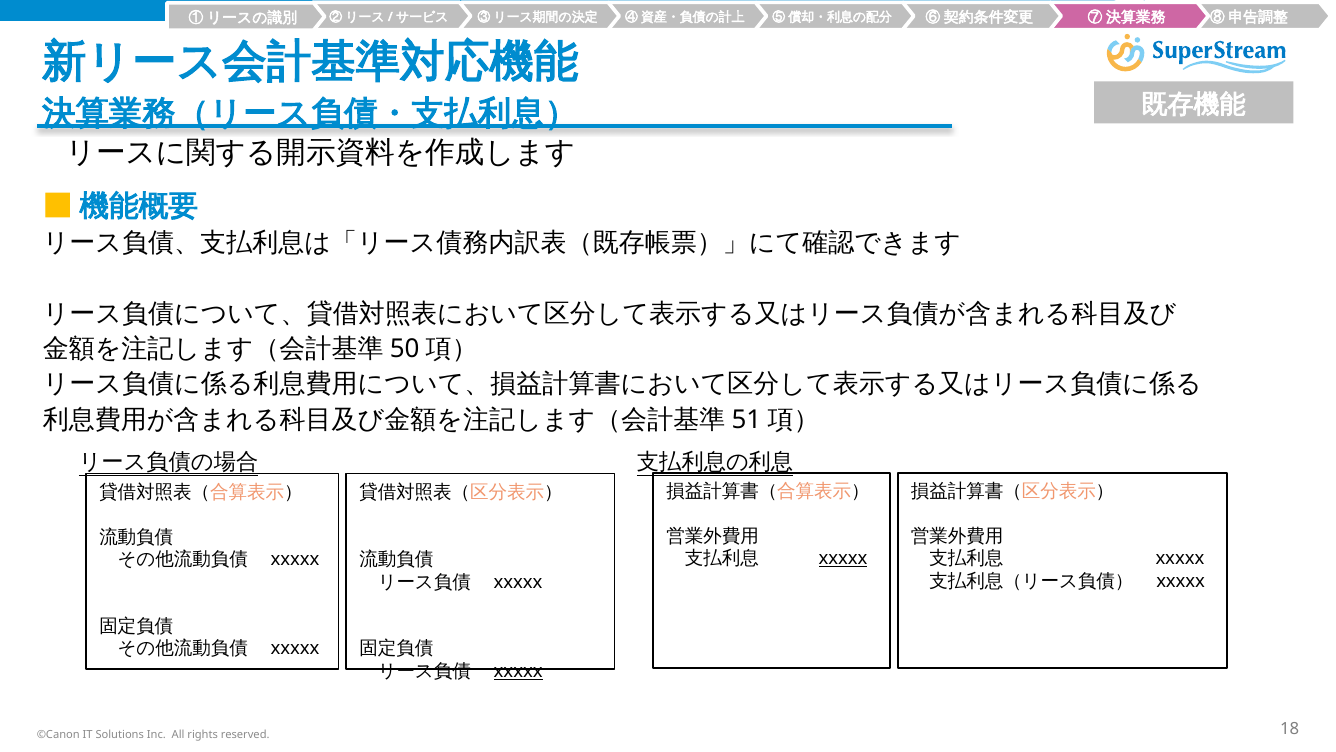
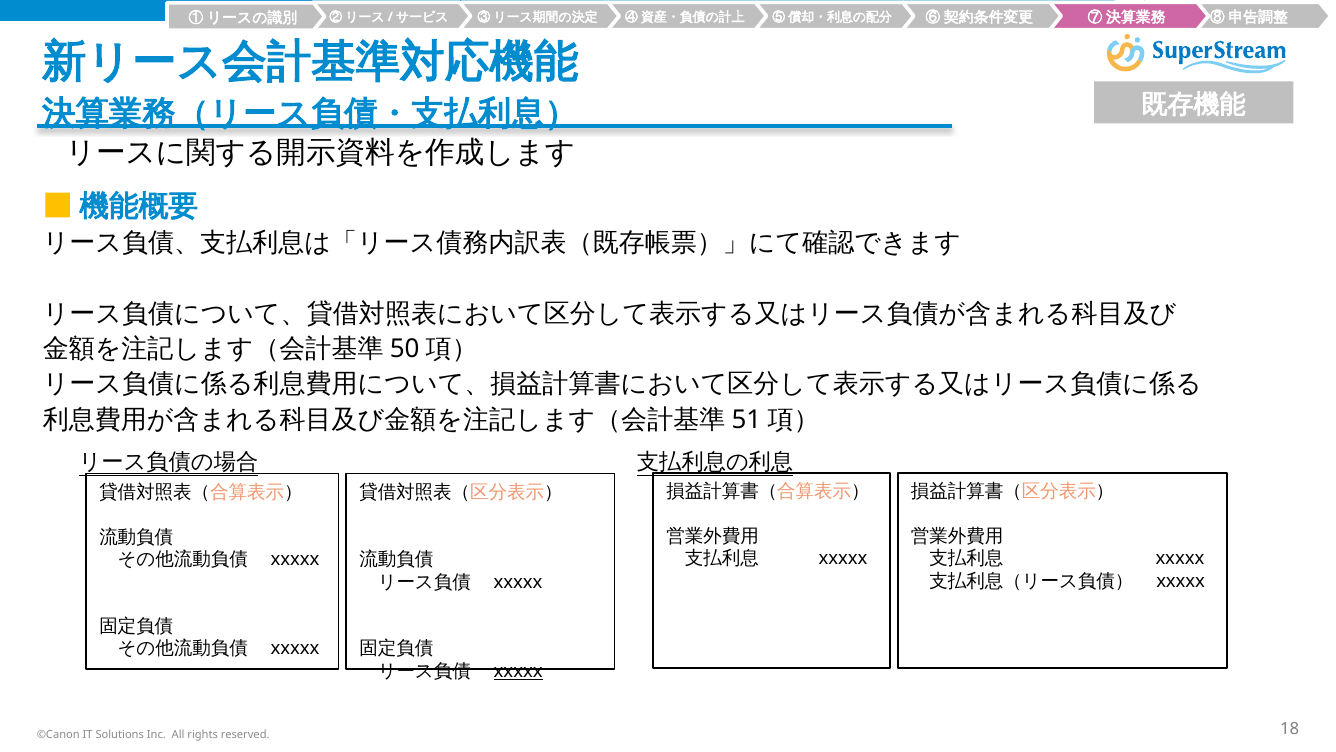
xxxxx underline: present -> none (843, 558)
